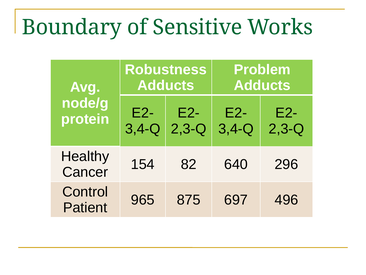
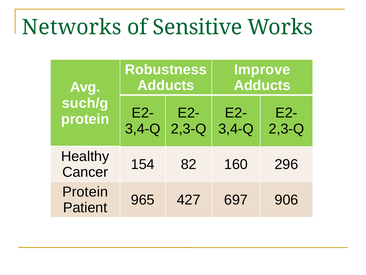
Boundary: Boundary -> Networks (72, 27)
Problem: Problem -> Improve (262, 69)
node/g: node/g -> such/g (85, 103)
640: 640 -> 160 (236, 164)
Control: Control -> Protein (85, 192)
875: 875 -> 427 (189, 199)
496: 496 -> 906 (286, 199)
